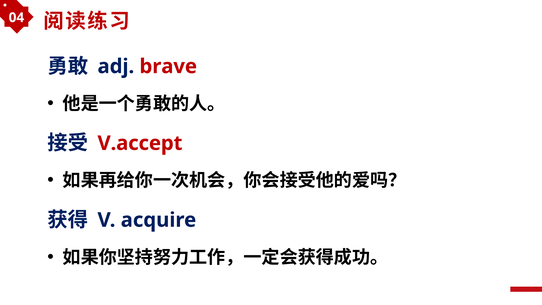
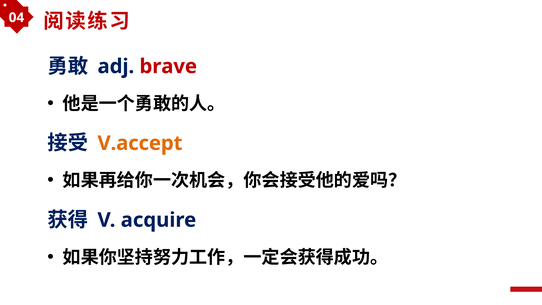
V.accept colour: red -> orange (140, 143)
